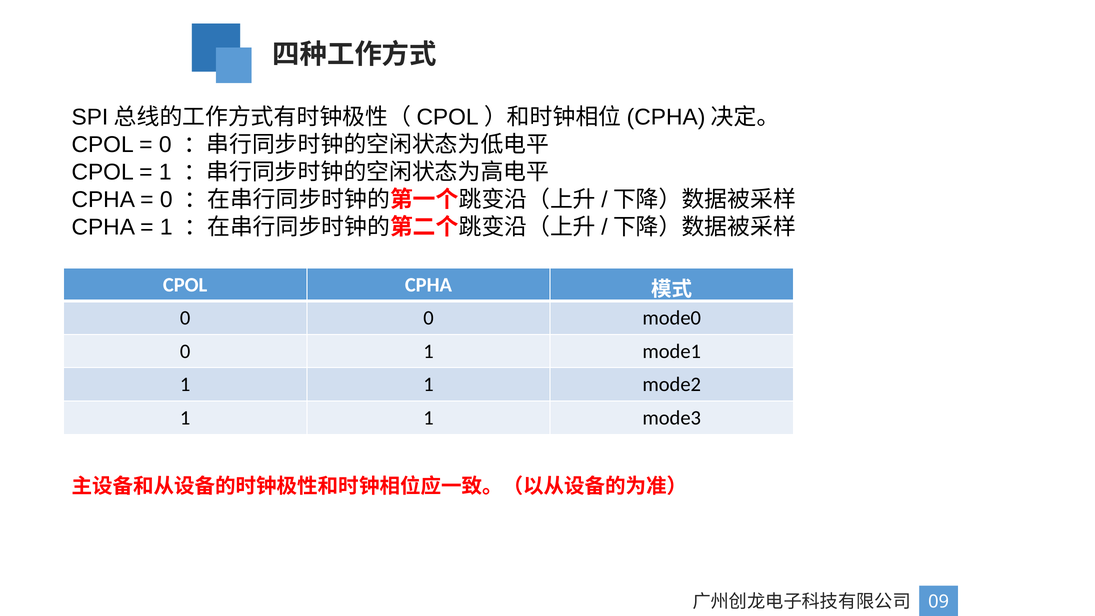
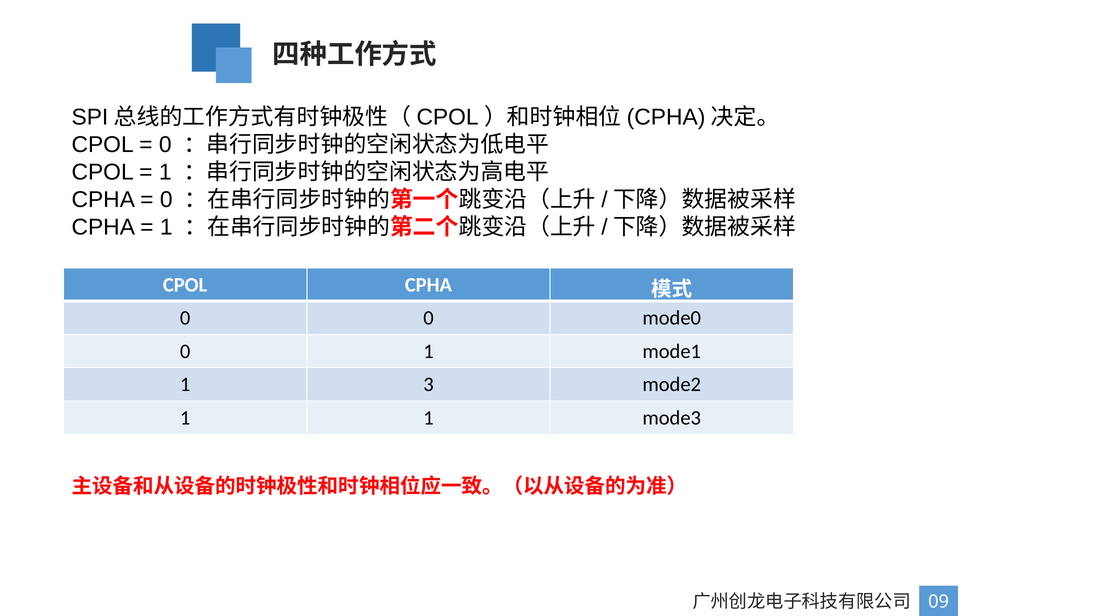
1: 1 -> 3 (428, 385)
